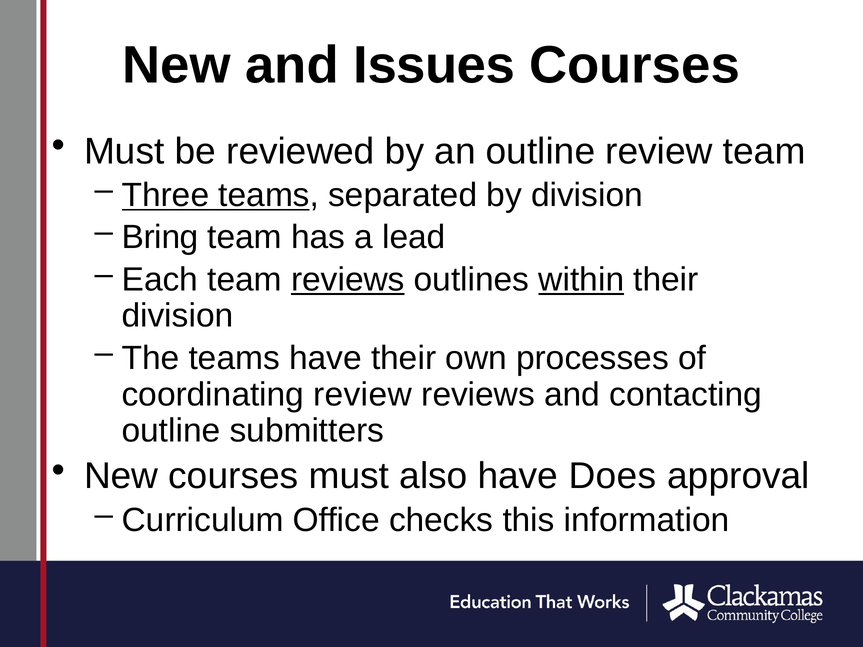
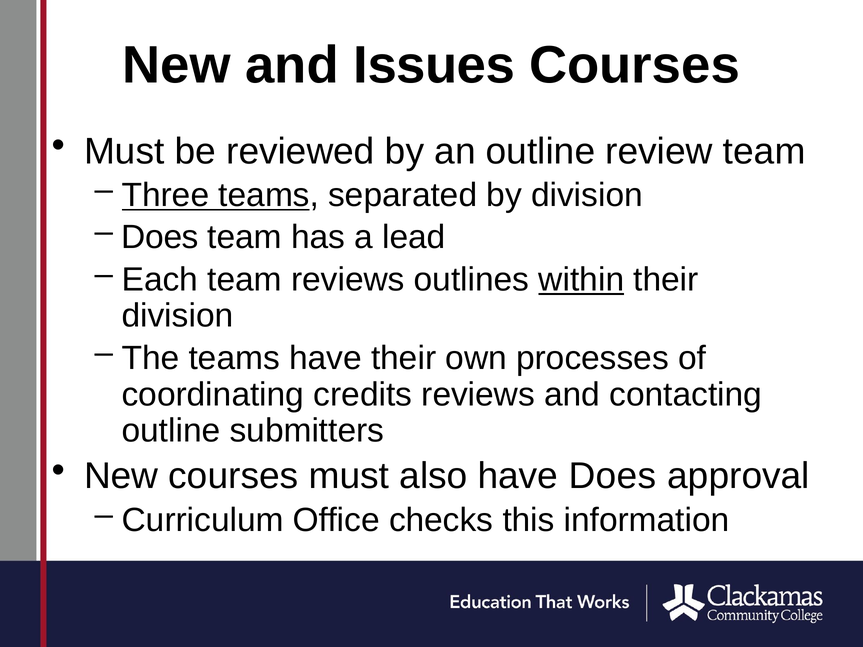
Bring: Bring -> Does (160, 237)
reviews underline: present -> none (348, 280)
coordinating review: review -> credits (363, 395)
